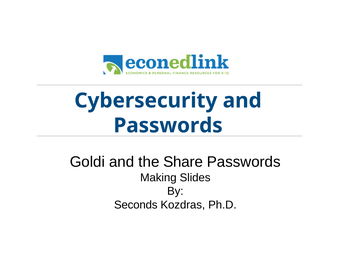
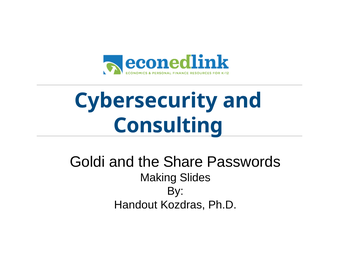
Passwords: Passwords -> Consulting (168, 125)
Seconds: Seconds -> Handout (136, 204)
